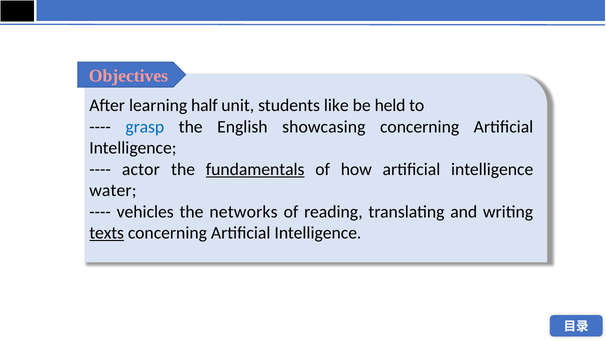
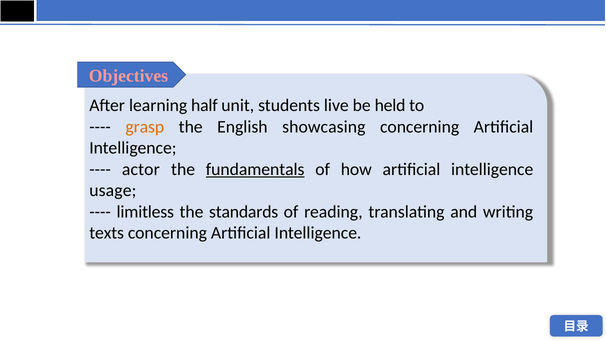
like: like -> live (336, 106)
grasp colour: blue -> orange (145, 127)
water: water -> usage (113, 190)
vehicles: vehicles -> limitless (145, 212)
networks: networks -> standards (244, 212)
texts underline: present -> none (107, 233)
